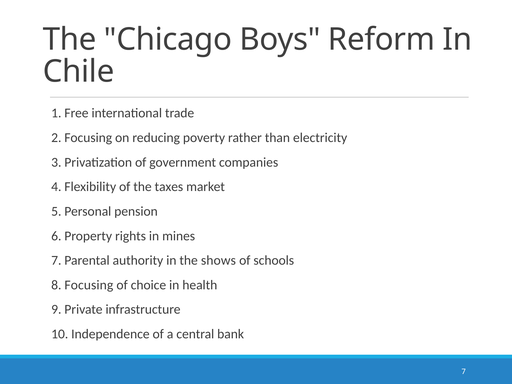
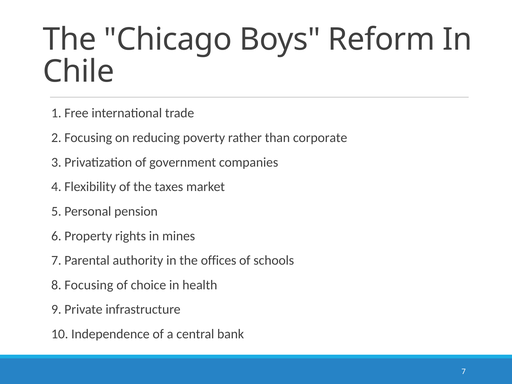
electricity: electricity -> corporate (320, 138)
shows: shows -> offices (219, 260)
